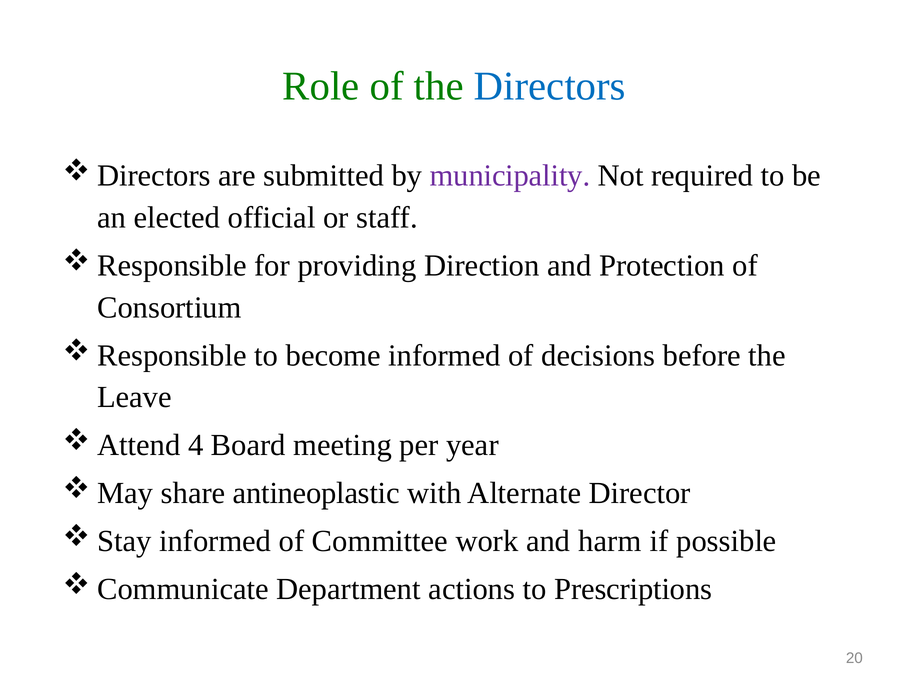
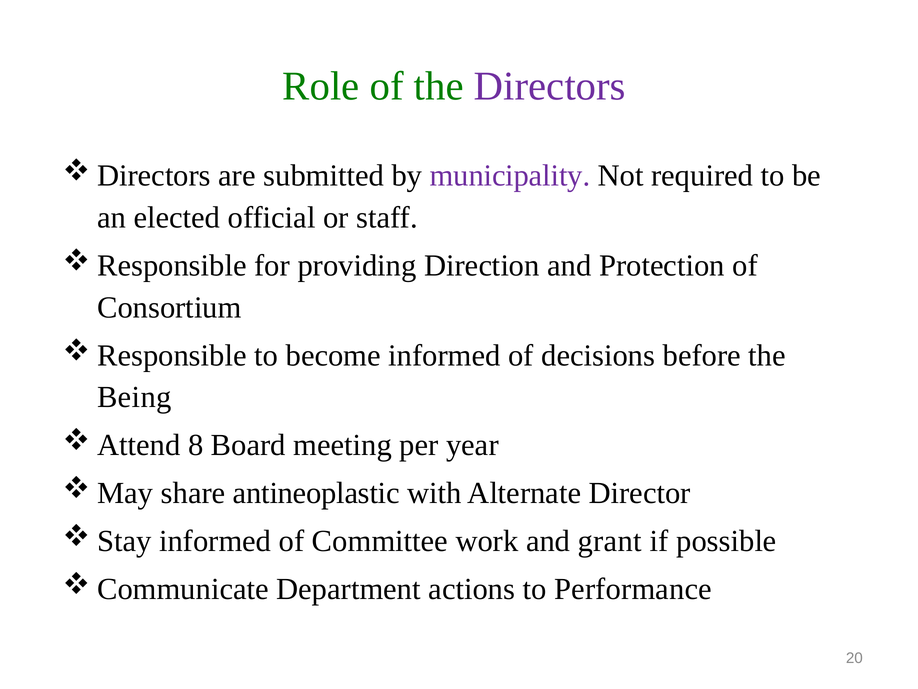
Directors colour: blue -> purple (550, 86)
Leave: Leave -> Being (134, 397)
4: 4 -> 8 (196, 445)
harm: harm -> grant (610, 541)
Prescriptions: Prescriptions -> Performance (633, 589)
